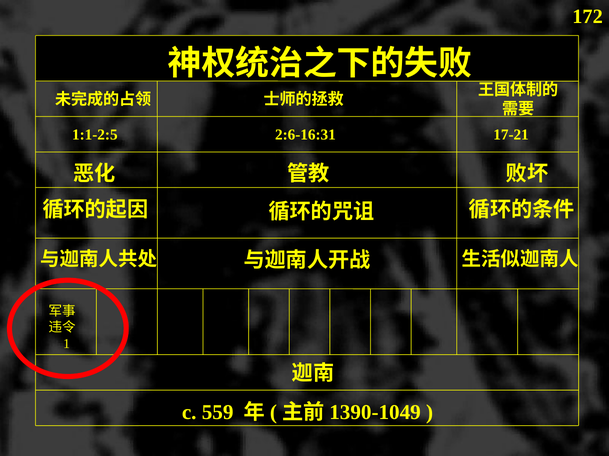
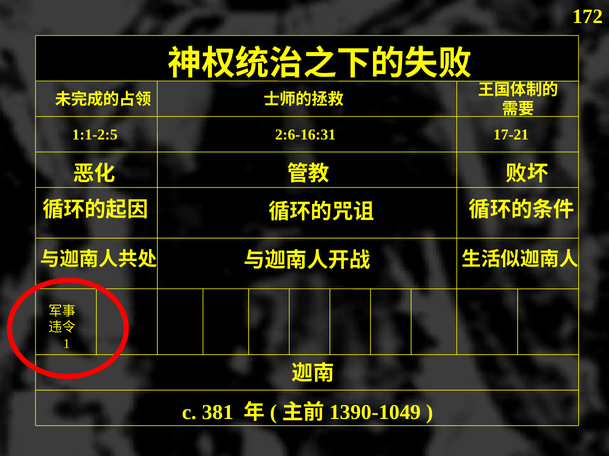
559: 559 -> 381 (218, 413)
